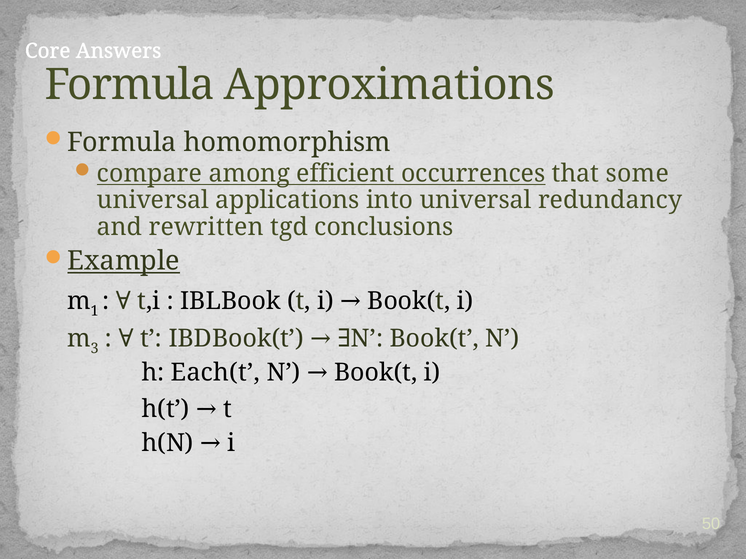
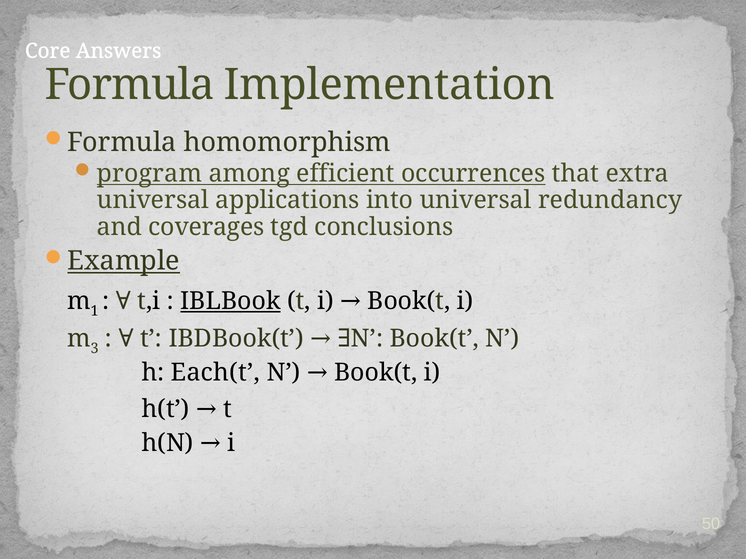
Approximations: Approximations -> Implementation (389, 85)
compare: compare -> program (149, 173)
some: some -> extra (637, 173)
rewritten: rewritten -> coverages (206, 227)
IBLBook underline: none -> present (230, 301)
